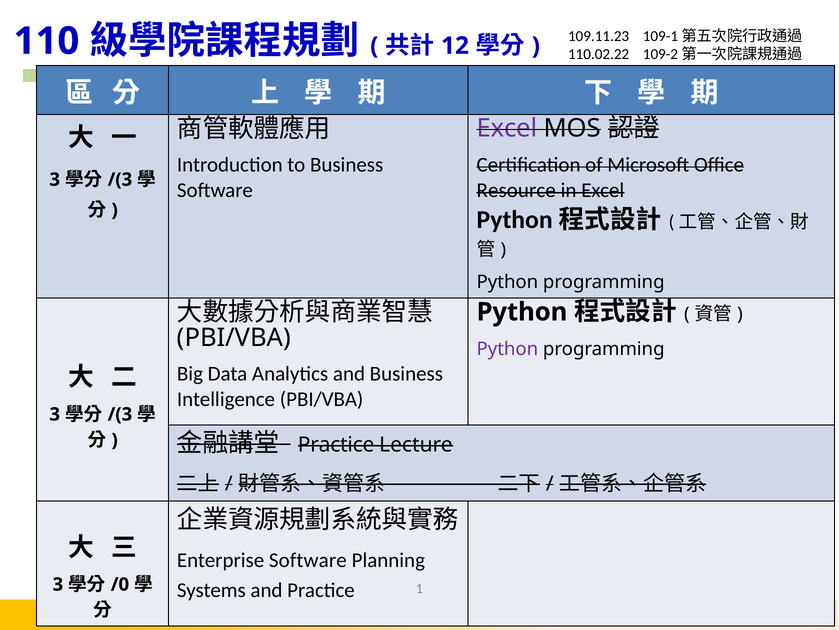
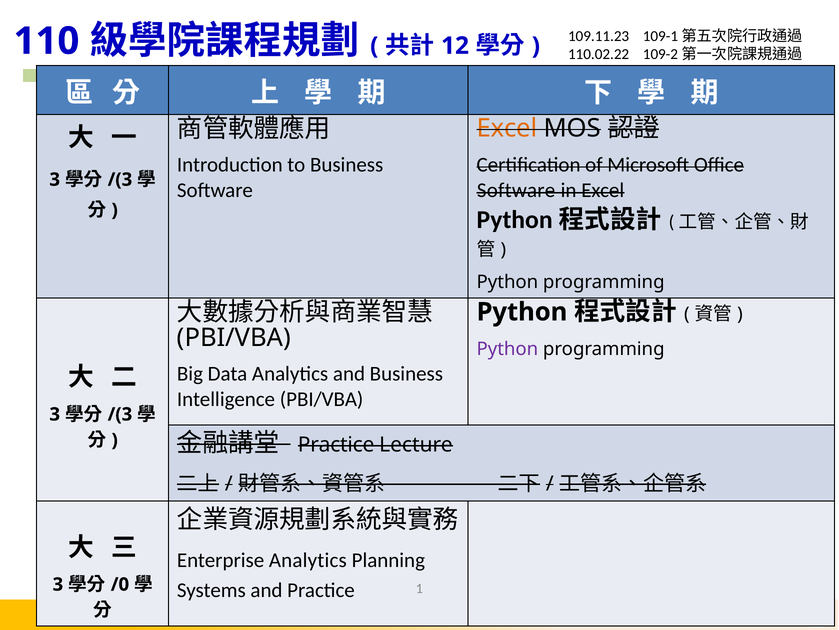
Excel colour: purple -> orange (507, 128)
Resource: Resource -> Software (516, 190)
Enterprise Software: Software -> Analytics (308, 560)
